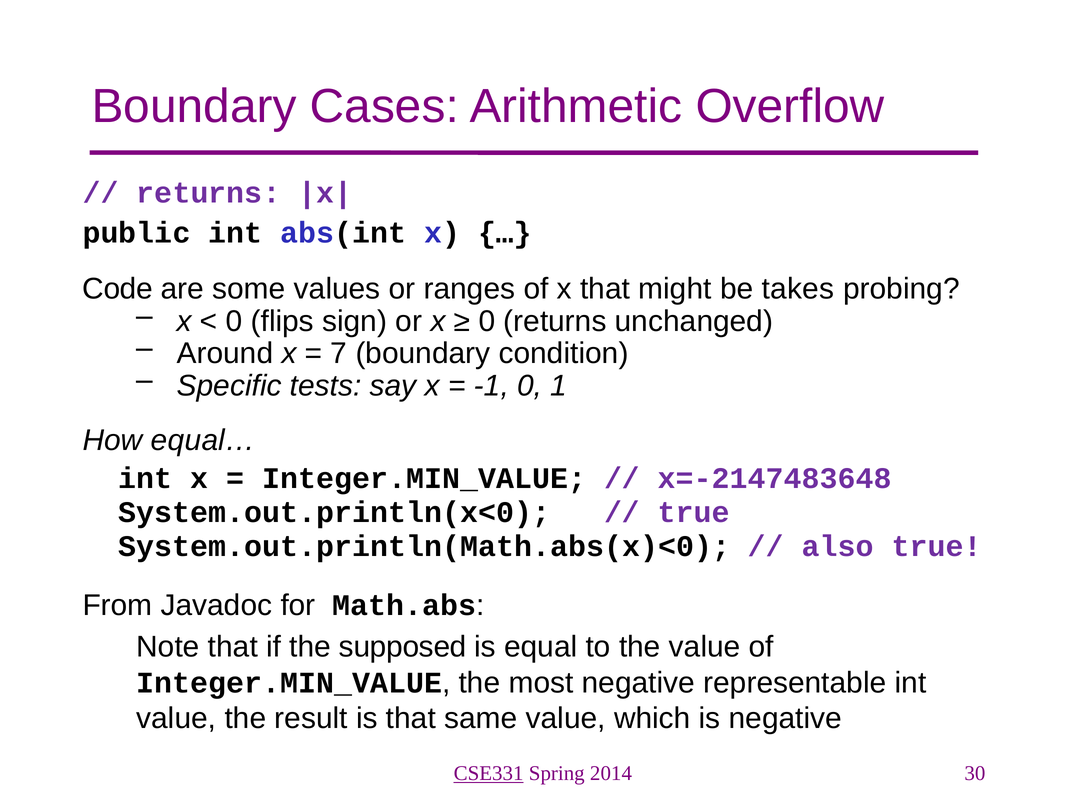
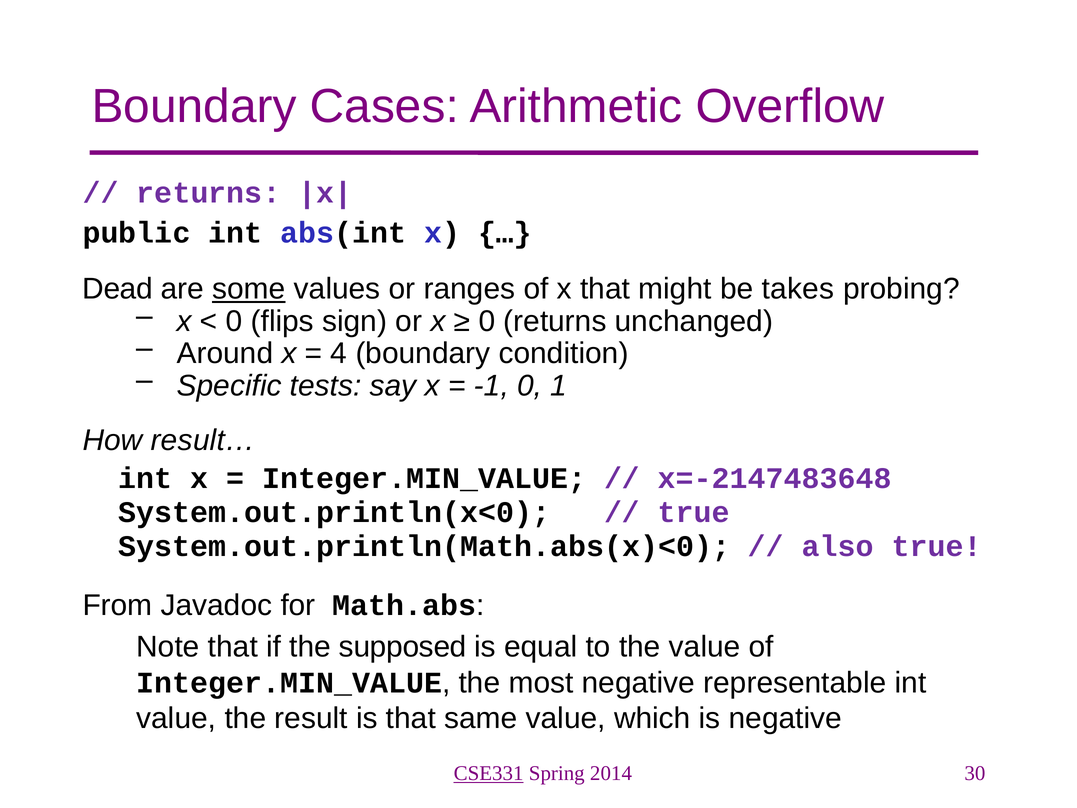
Code: Code -> Dead (118, 289)
some underline: none -> present (249, 289)
7: 7 -> 4 (339, 353)
equal…: equal… -> result… (203, 440)
